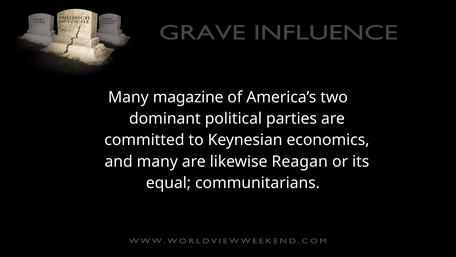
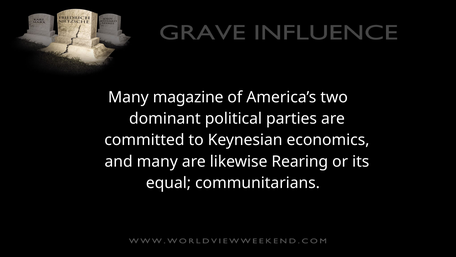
Reagan: Reagan -> Rearing (300, 161)
